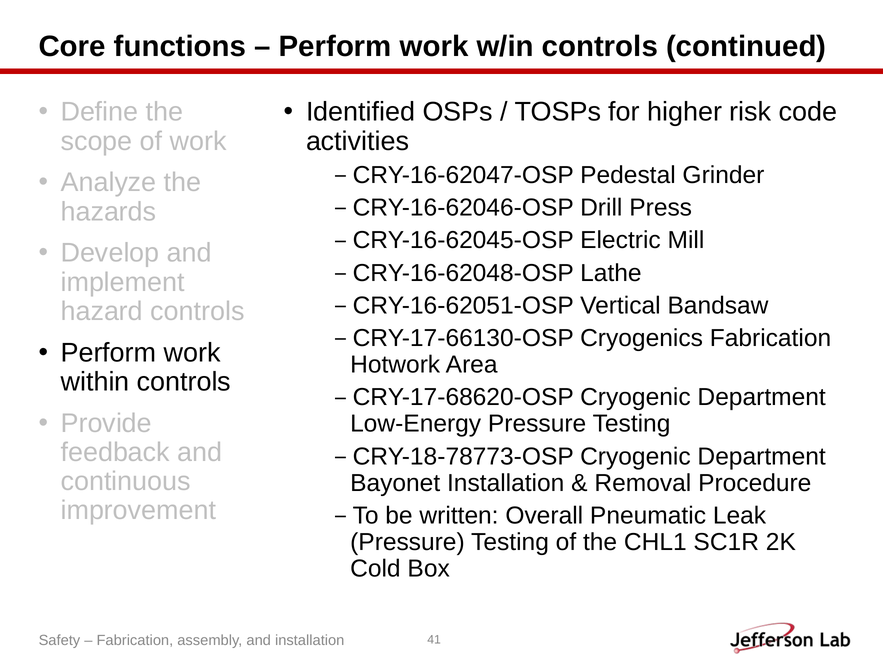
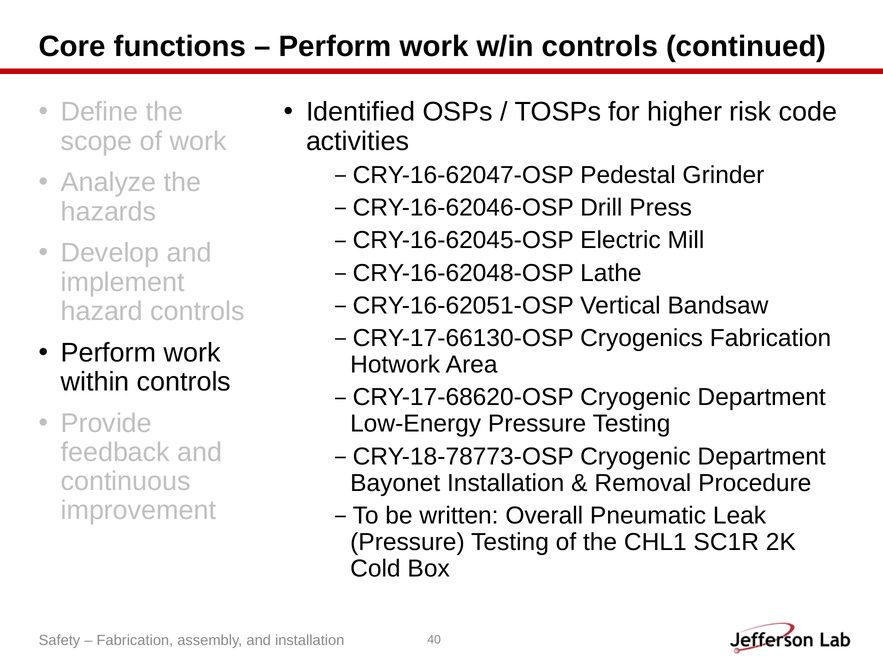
41: 41 -> 40 (434, 640)
